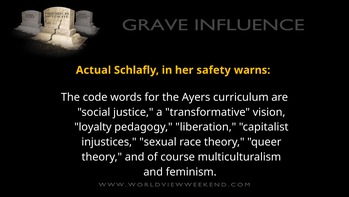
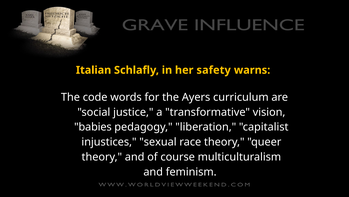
Actual: Actual -> Italian (94, 70)
loyalty: loyalty -> babies (93, 127)
